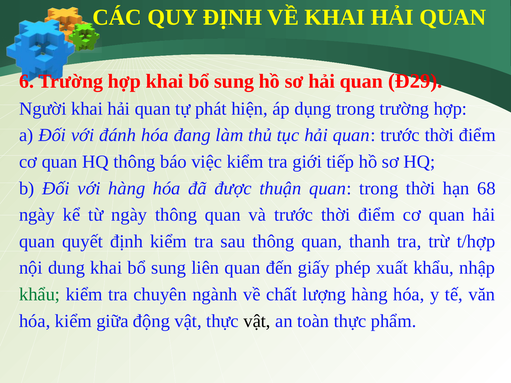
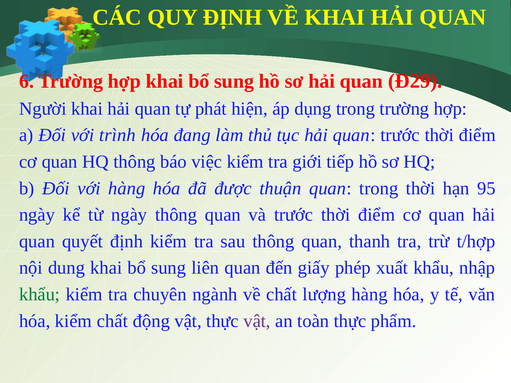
đánh: đánh -> trình (118, 135)
68: 68 -> 95 (486, 188)
kiểm giữa: giữa -> chất (112, 321)
vật colour: black -> purple (257, 321)
